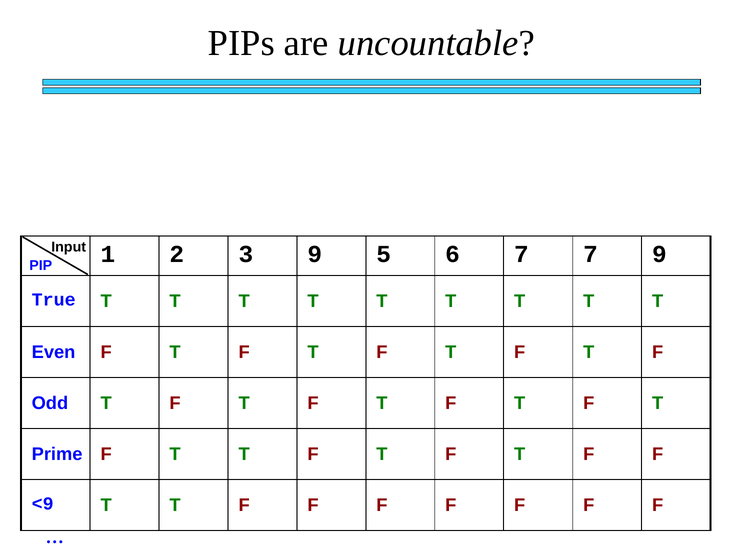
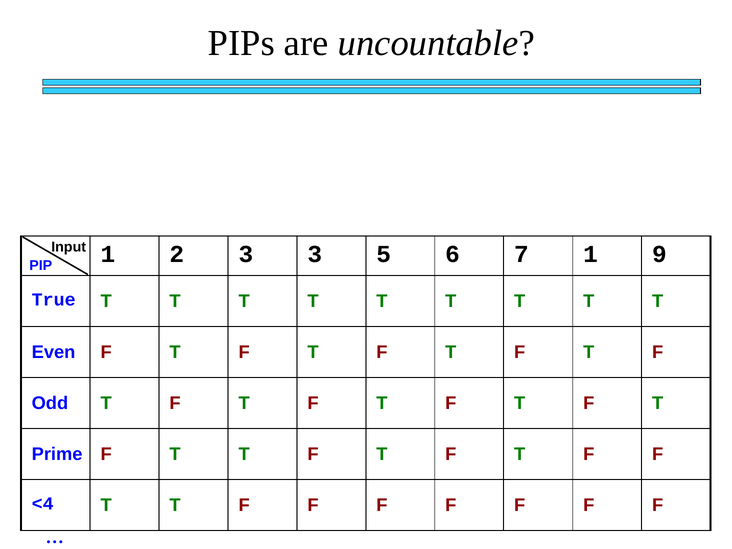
3 9: 9 -> 3 (315, 254)
7 7: 7 -> 1 (591, 254)
<9: <9 -> <4 (43, 504)
